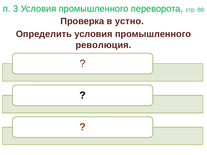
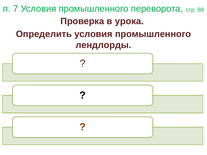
3: 3 -> 7 (16, 9)
устно: устно -> урока (129, 21)
революция: революция -> лендлорды (103, 45)
